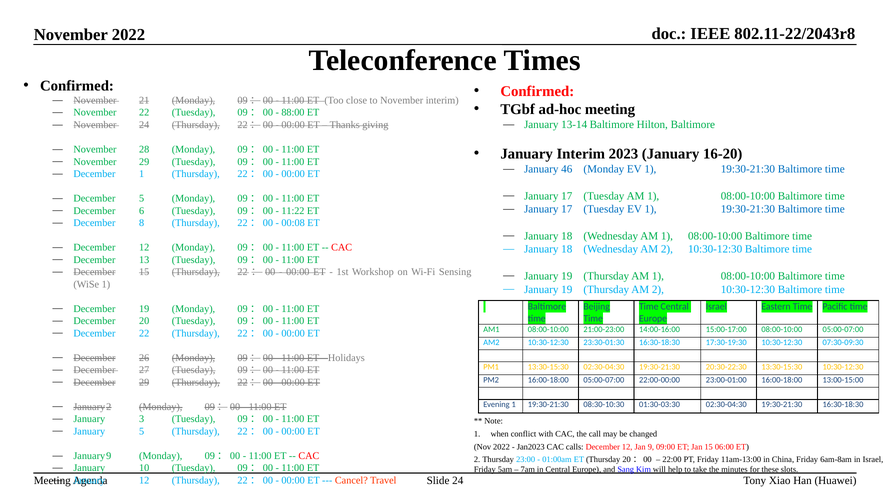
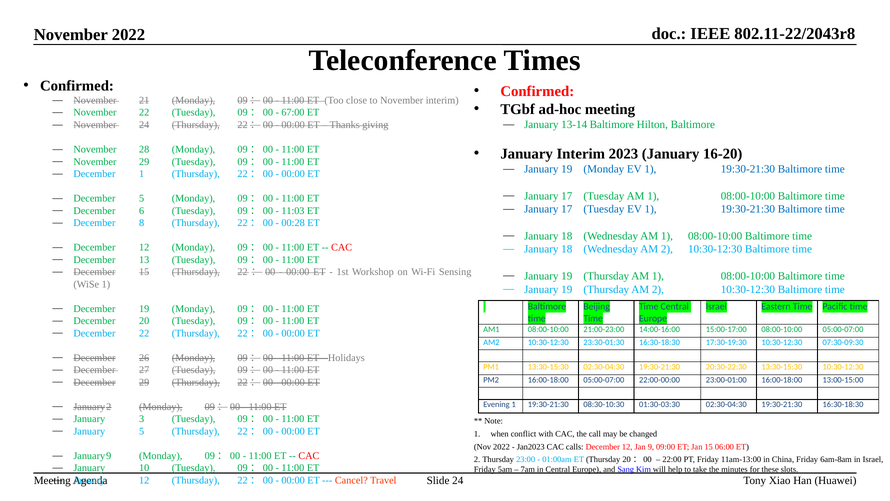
88:00: 88:00 -> 67:00 (293, 113)
46: 46 -> 19 (567, 169)
11:22: 11:22 -> 11:03 (293, 210)
00:08: 00:08 -> 00:28 (293, 223)
